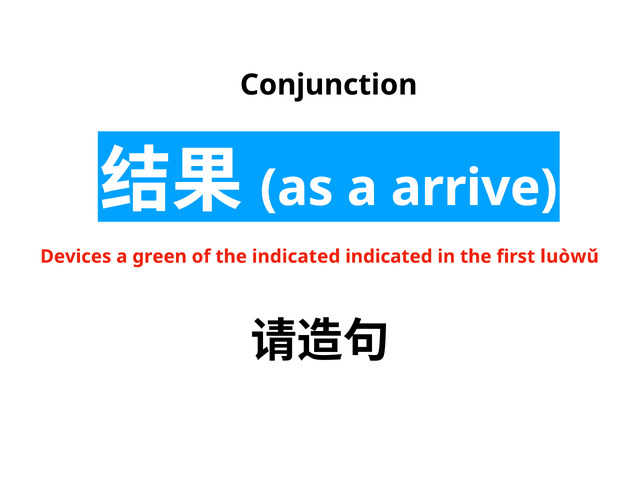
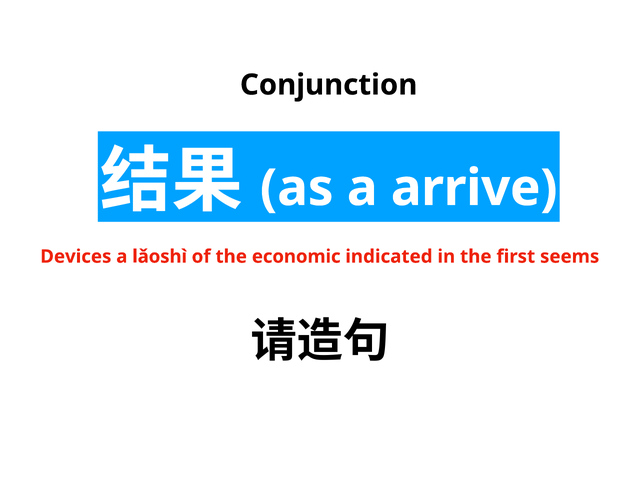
green: green -> lǎoshì (160, 257)
the indicated: indicated -> economic (296, 257)
luòwǔ: luòwǔ -> seems (570, 257)
